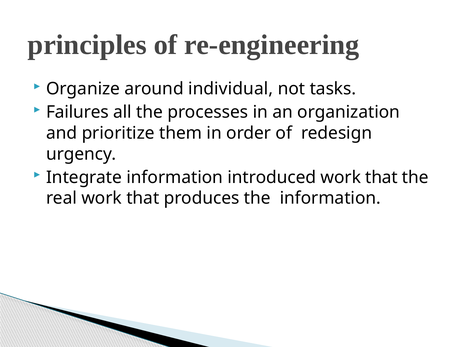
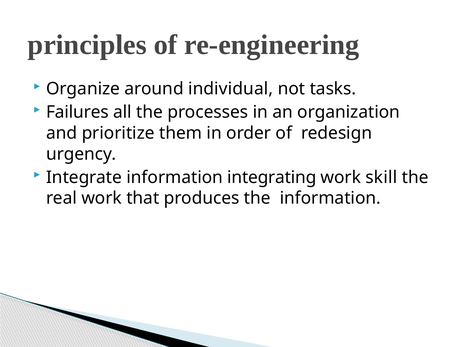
introduced: introduced -> integrating (272, 177)
that: that -> skill (381, 177)
